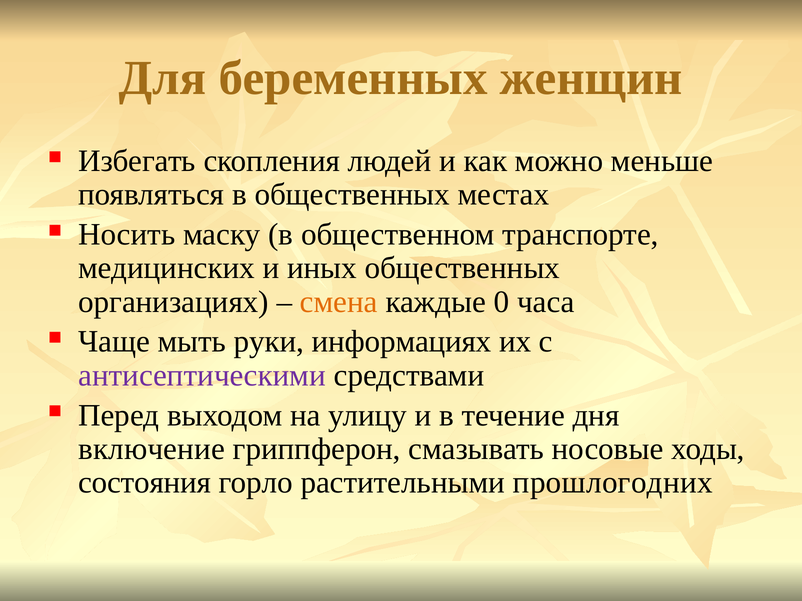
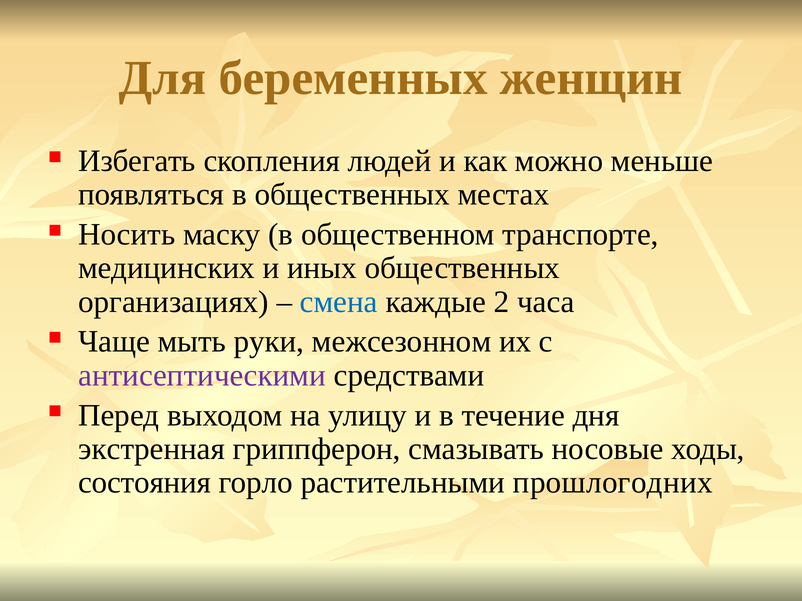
смена colour: orange -> blue (339, 302)
0: 0 -> 2 (502, 302)
информациях: информациях -> межсезонном (402, 342)
включение: включение -> экстренная (152, 449)
